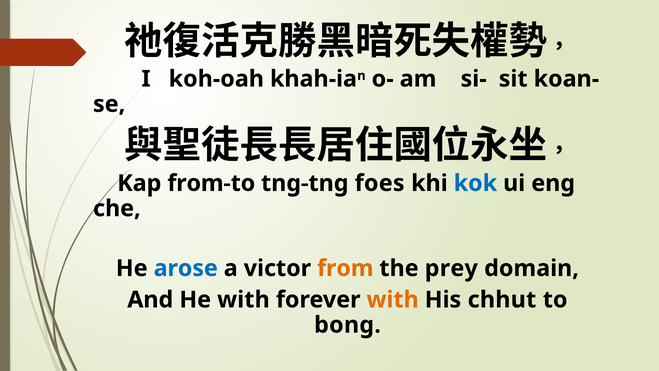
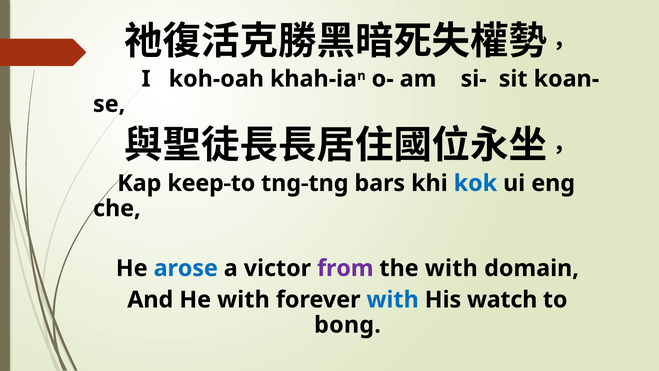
from-to: from-to -> keep-to (211, 183)
foes: foes -> bars (380, 183)
from colour: orange -> purple (345, 268)
the prey: prey -> with (451, 268)
with colour: orange -> blue (393, 299)
chhut: chhut -> watch (502, 299)
